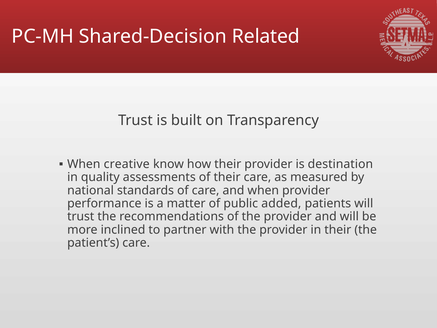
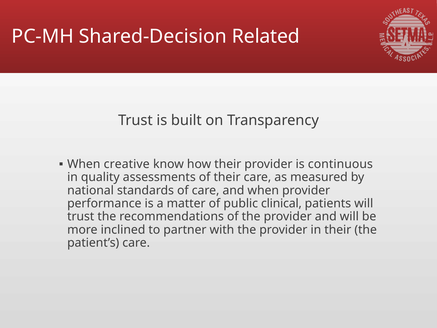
destination: destination -> continuous (340, 164)
added: added -> clinical (281, 203)
